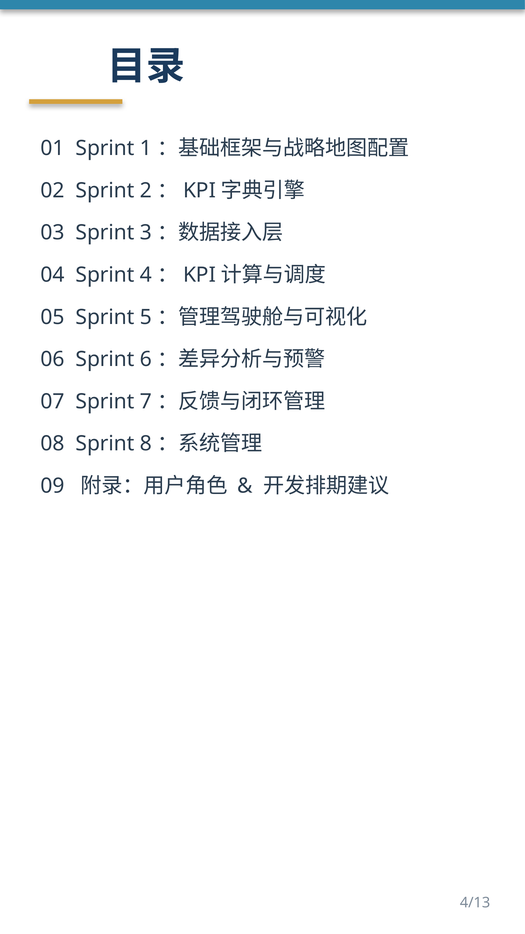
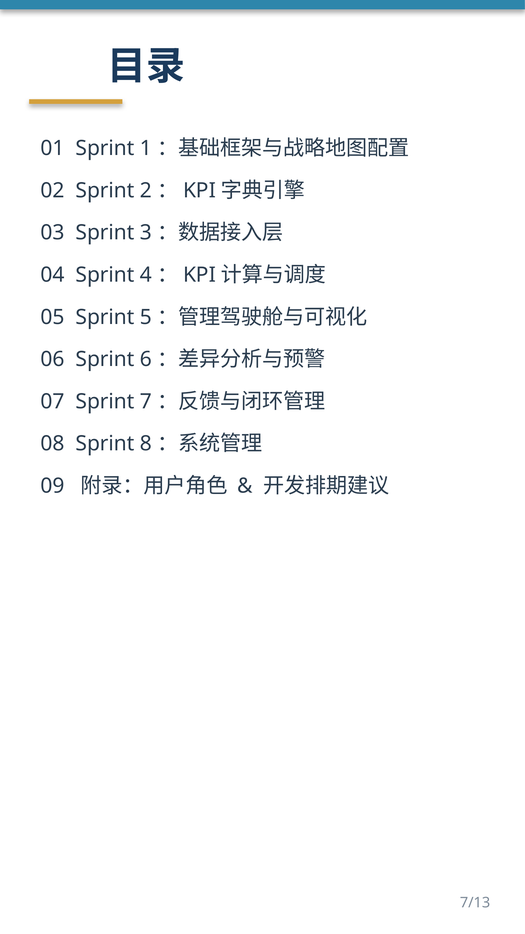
4/13: 4/13 -> 7/13 (475, 902)
